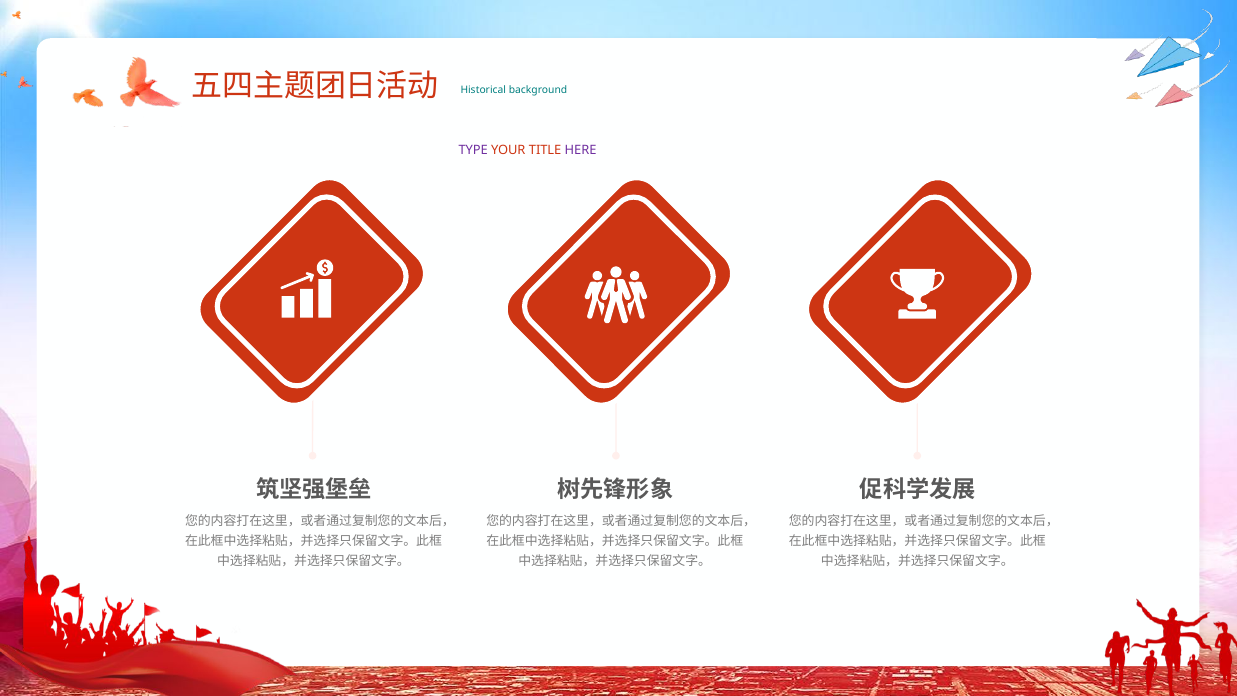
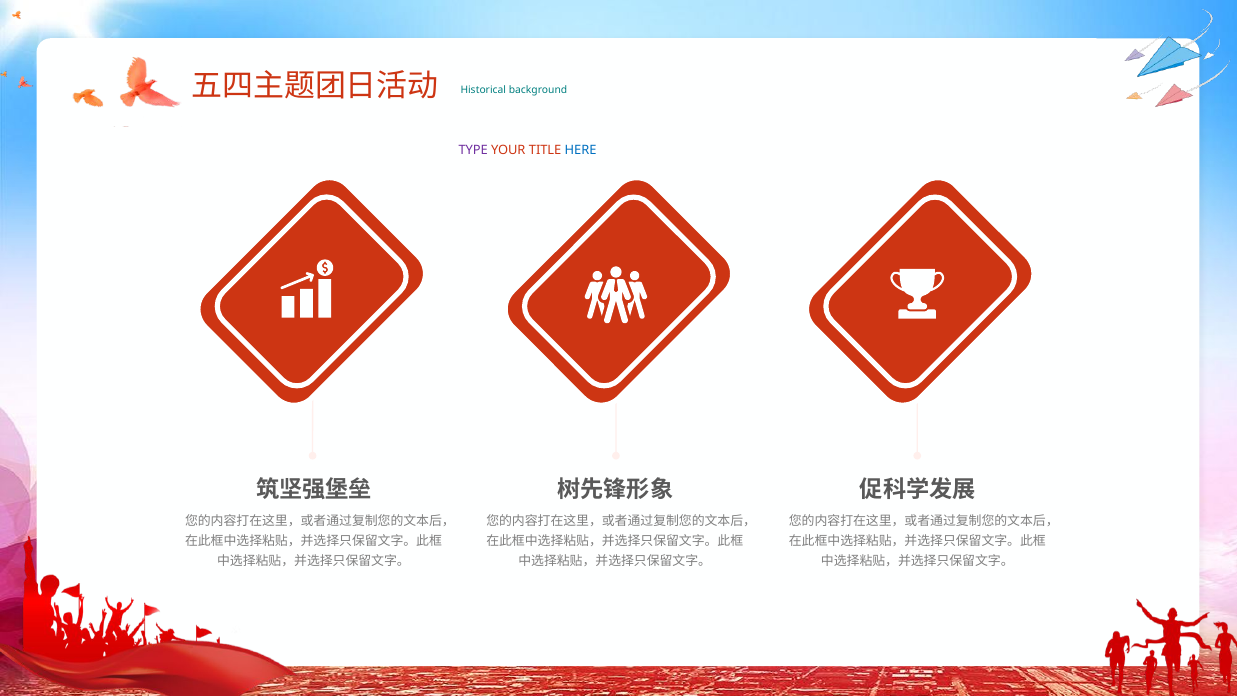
HERE colour: purple -> blue (581, 151)
